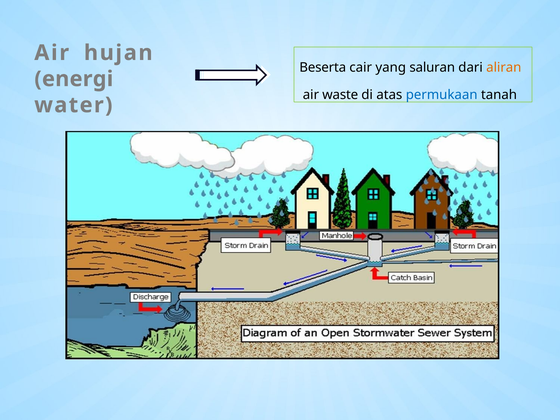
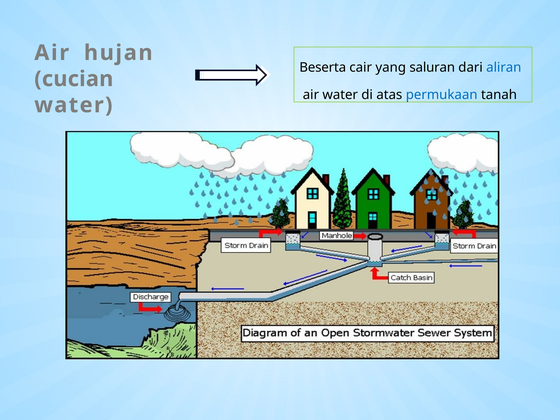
aliran colour: orange -> blue (504, 67)
energi: energi -> cucian (74, 79)
air waste: waste -> water (340, 95)
